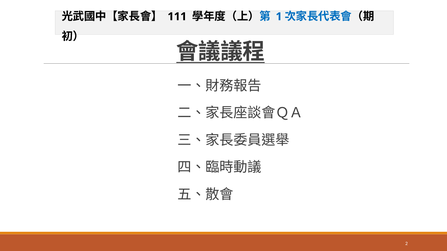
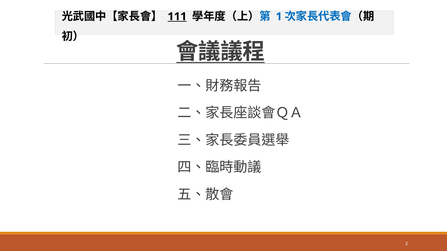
111 underline: none -> present (177, 17)
